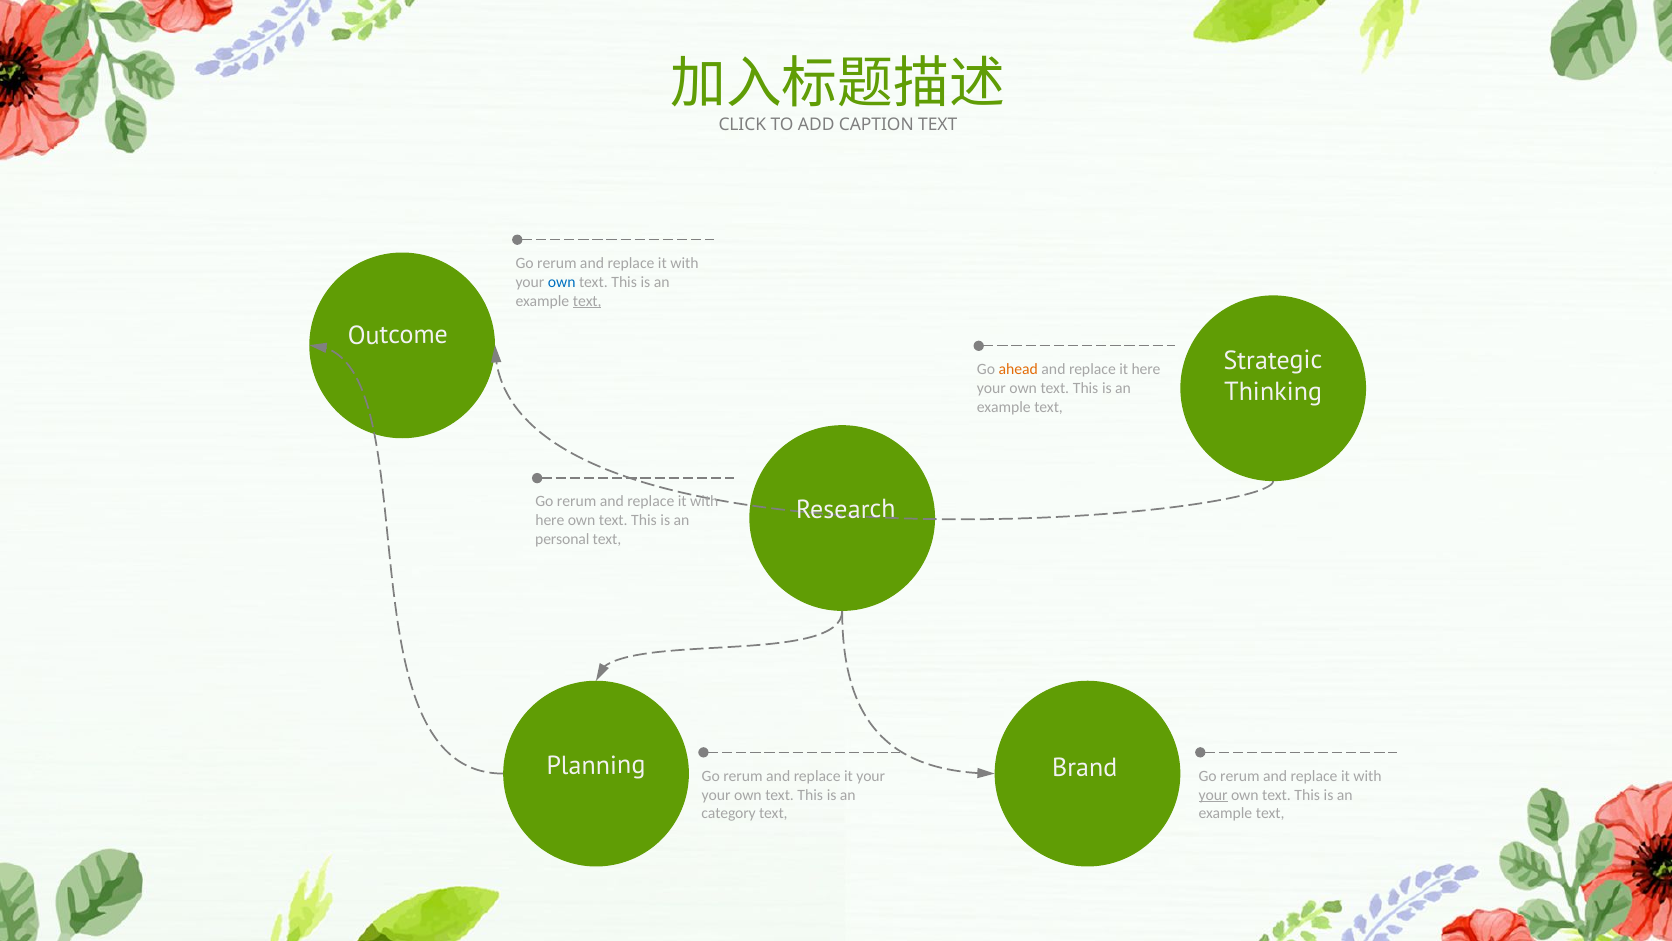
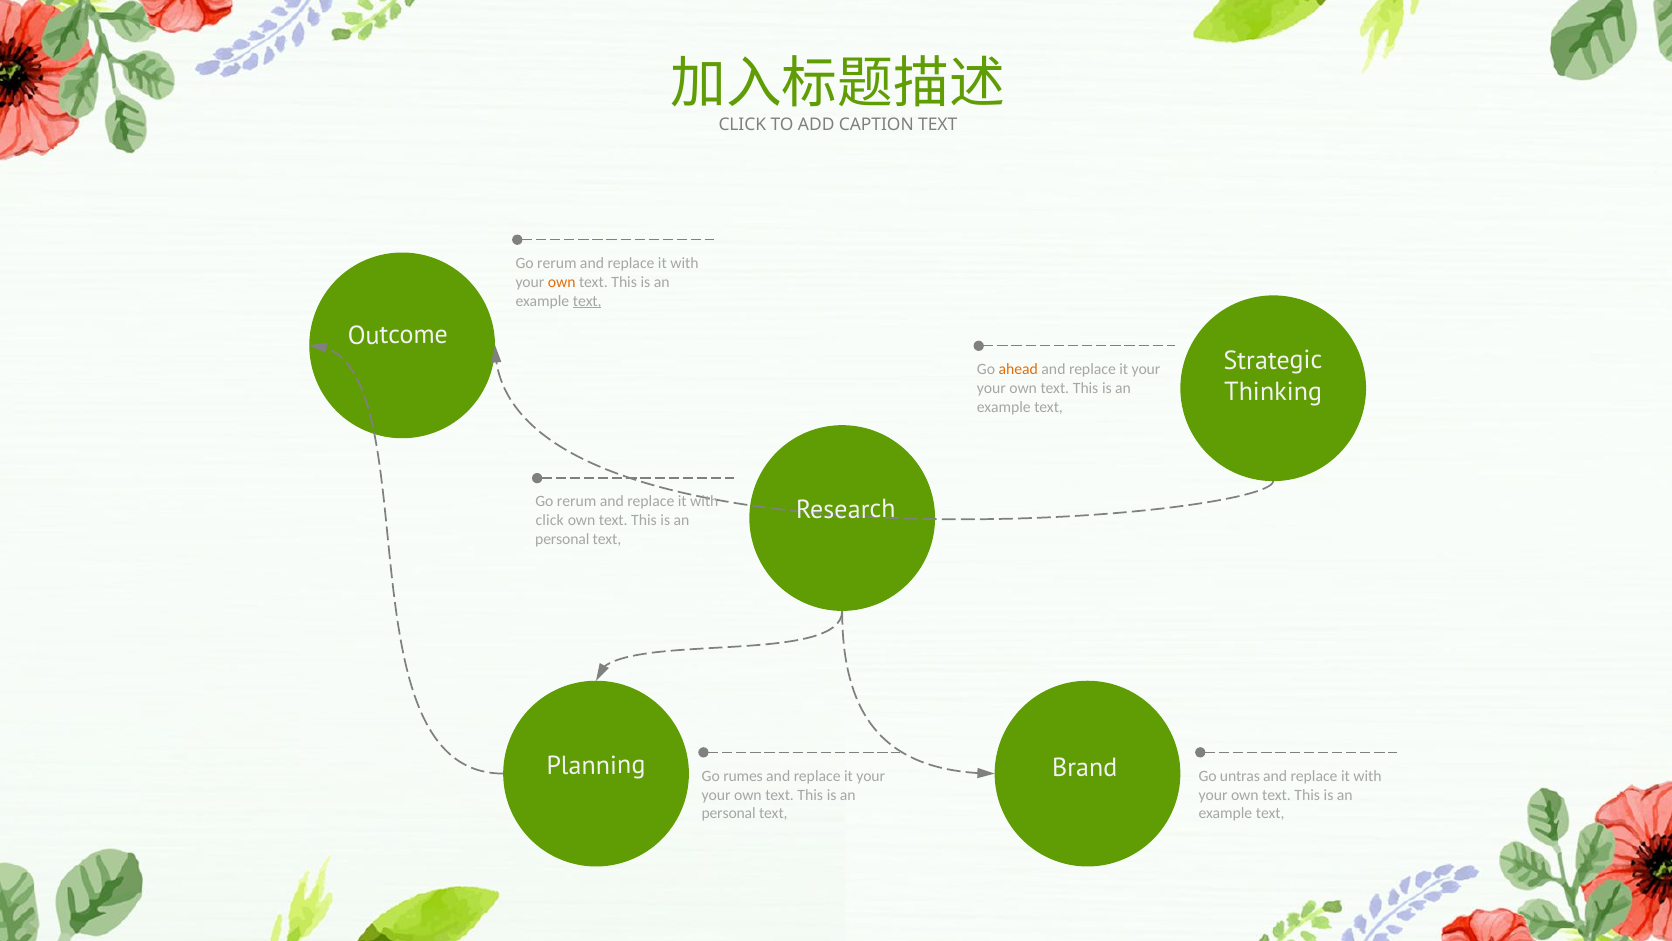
own colour: blue -> orange (562, 282)
here: here -> your (1146, 369)
here: here -> click (550, 520)
rerum: rerum -> rumes (743, 776)
rerum: rerum -> untras (1240, 776)
your underline: present -> none (1213, 795)
category: category -> personal (729, 814)
